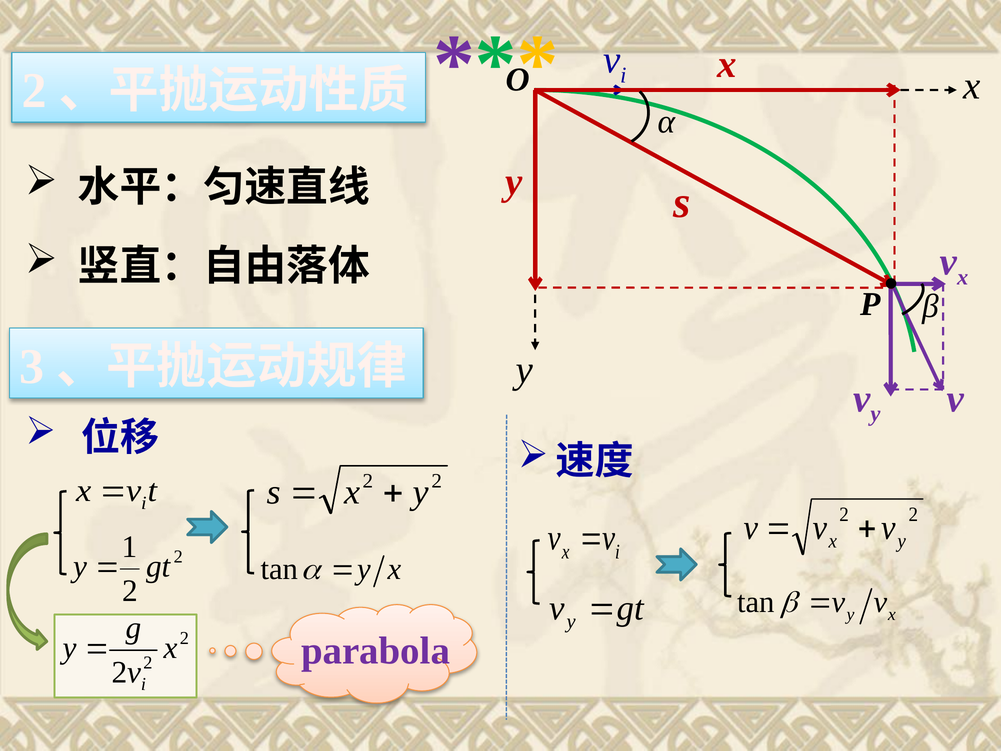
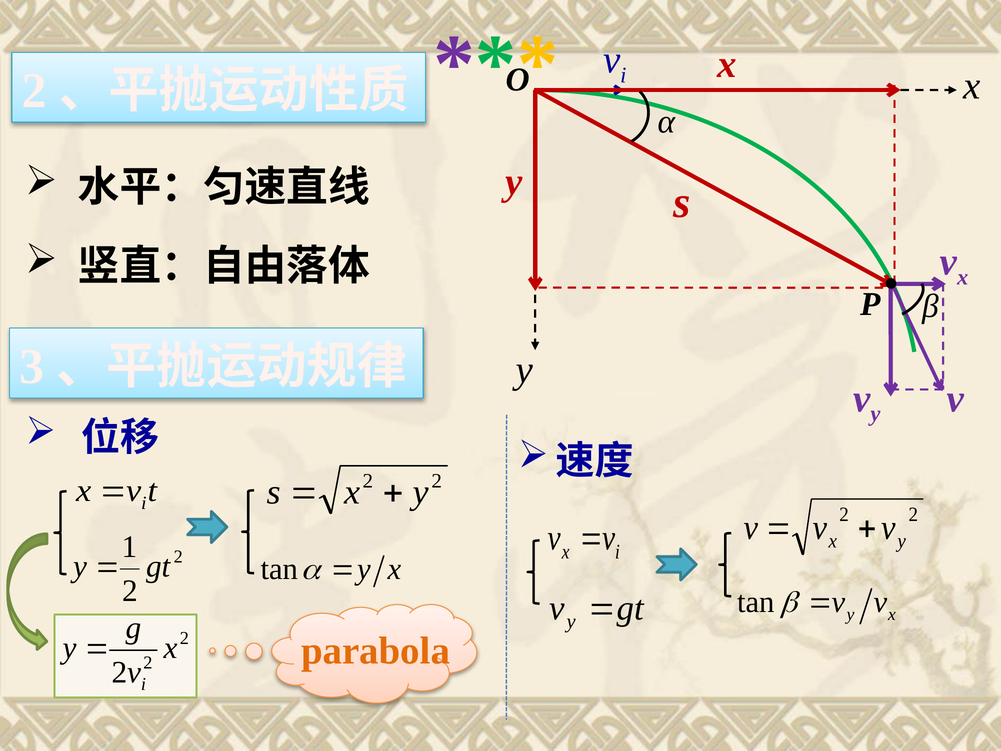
parabola colour: purple -> orange (376, 651)
